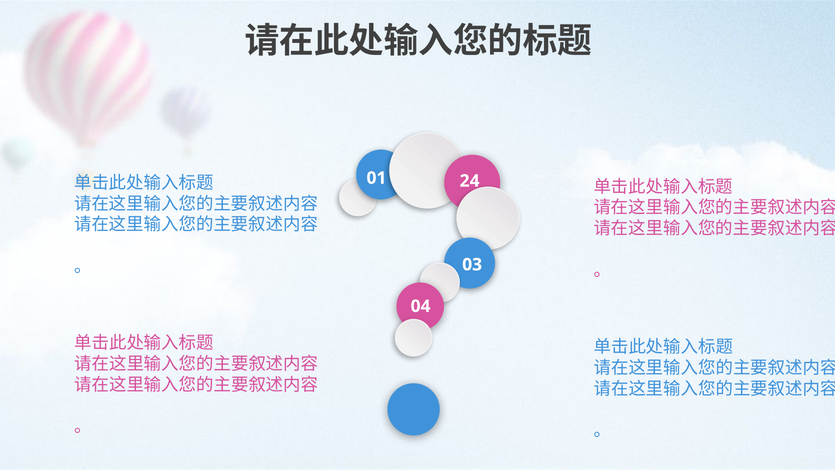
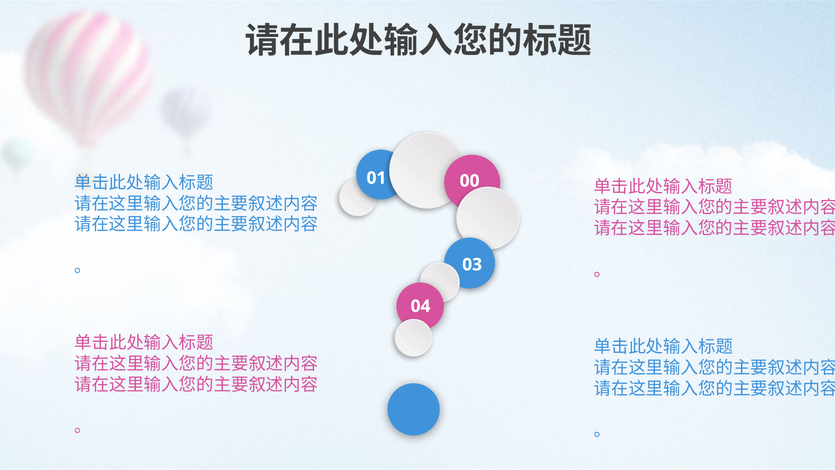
24: 24 -> 00 (470, 181)
